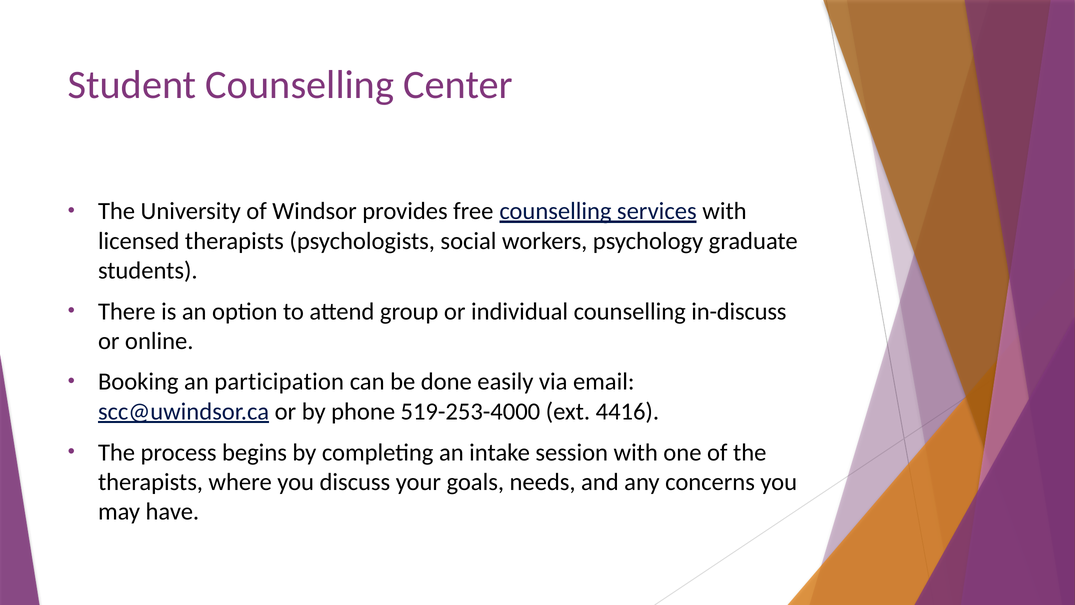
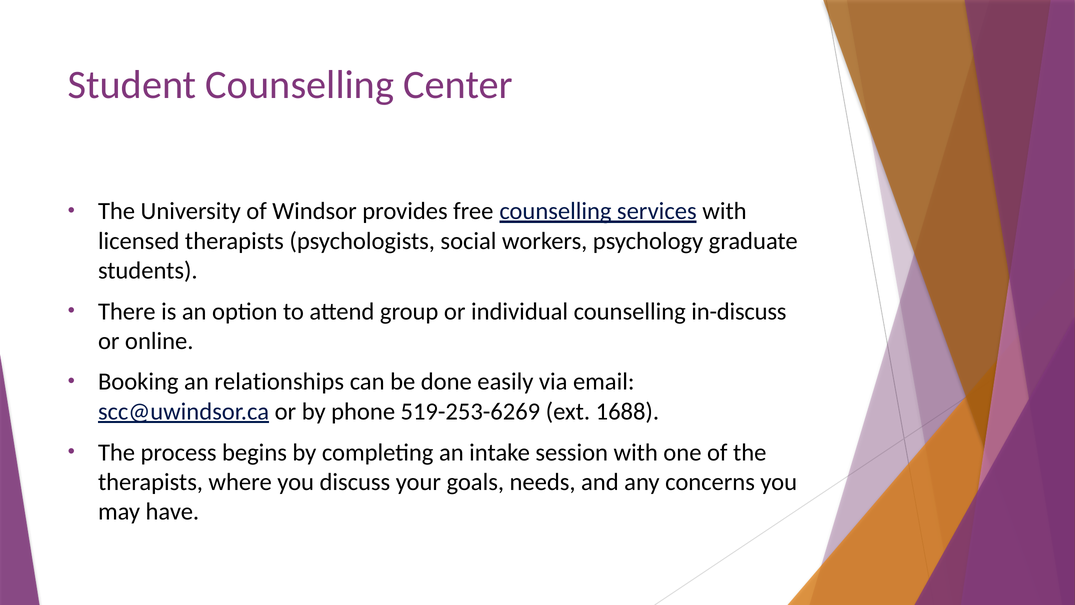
participation: participation -> relationships (279, 382)
519-253-4000: 519-253-4000 -> 519-253-6269 (470, 411)
4416: 4416 -> 1688 (627, 411)
